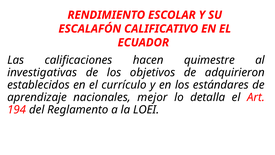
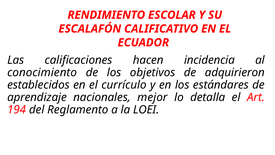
quimestre: quimestre -> incidencia (209, 60)
investigativas: investigativas -> conocimiento (42, 72)
